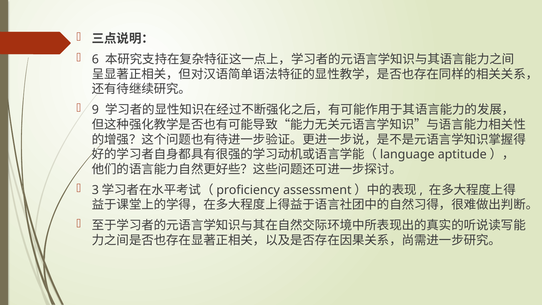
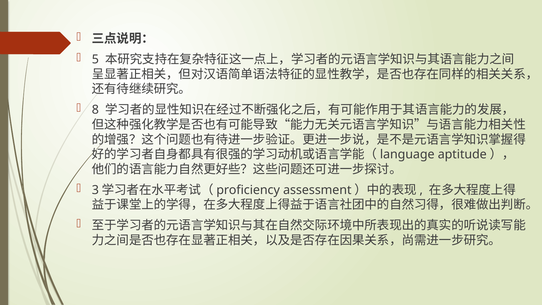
6: 6 -> 5 (95, 59)
9: 9 -> 8 (95, 110)
